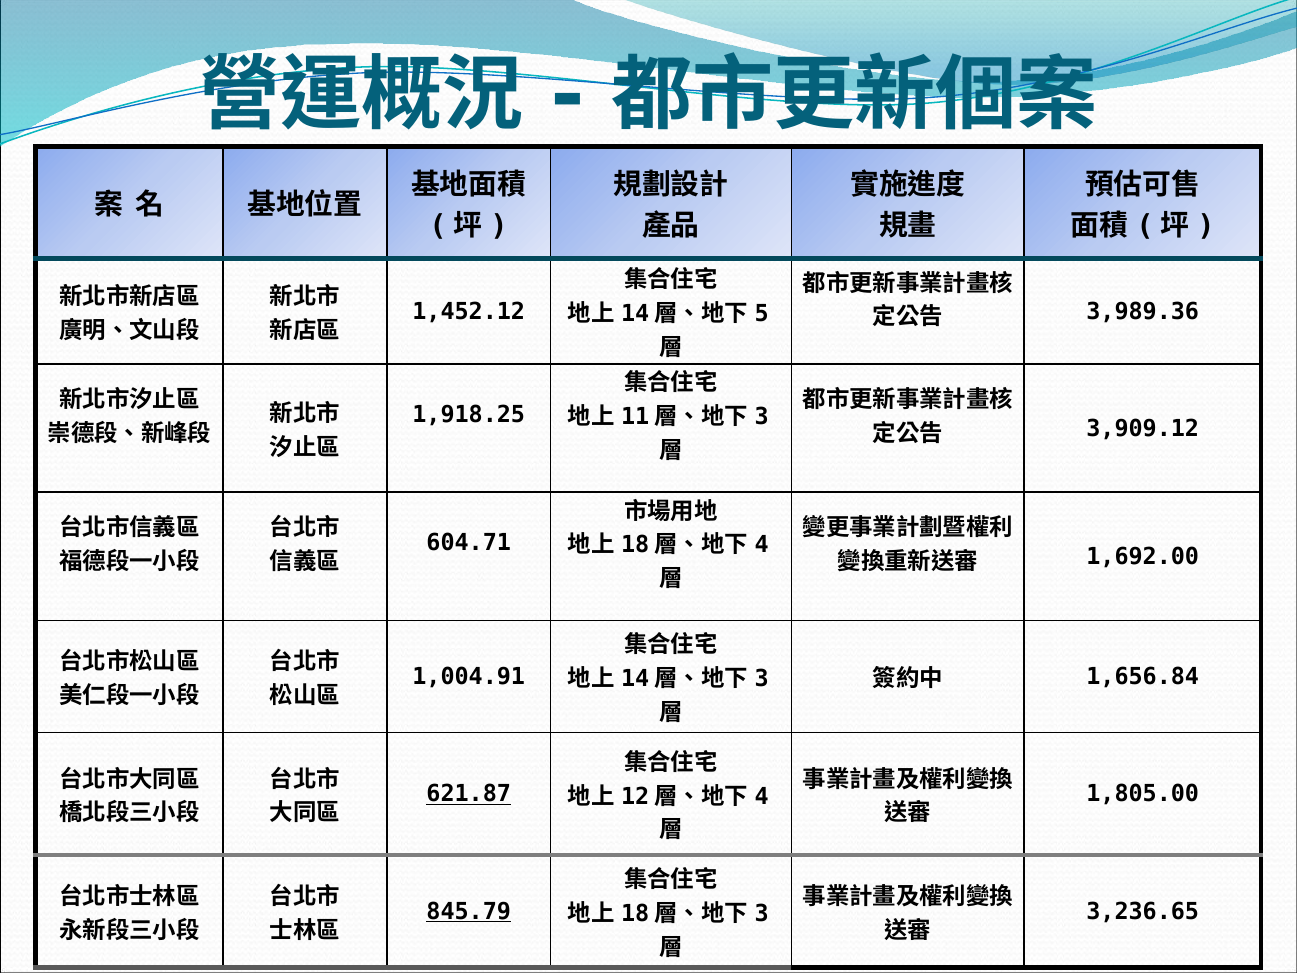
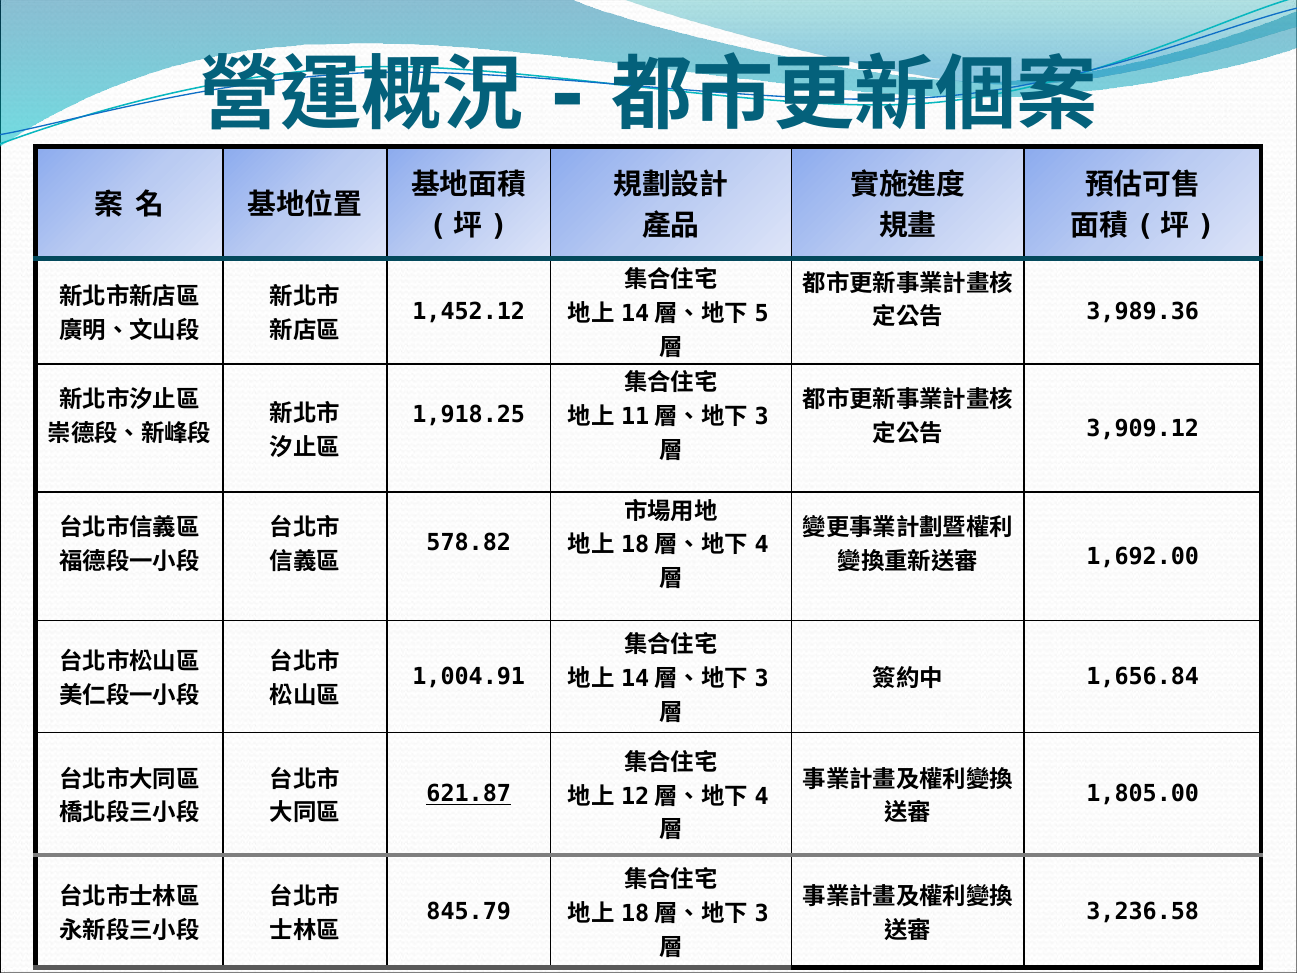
604.71: 604.71 -> 578.82 (469, 543)
845.79 underline: present -> none (469, 911)
3,236.65: 3,236.65 -> 3,236.58 (1143, 911)
